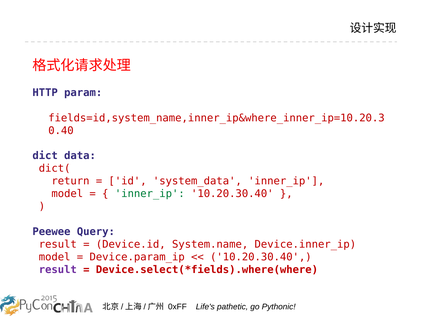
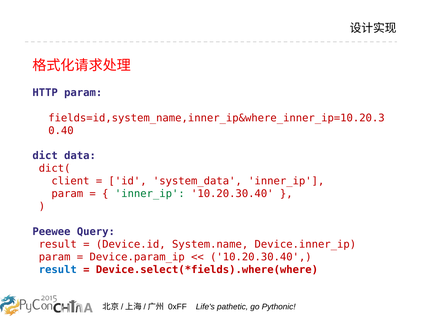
return: return -> client (70, 181)
model: model -> param (67, 194)
model: model -> param (55, 257)
result colour: purple -> blue (58, 270)
